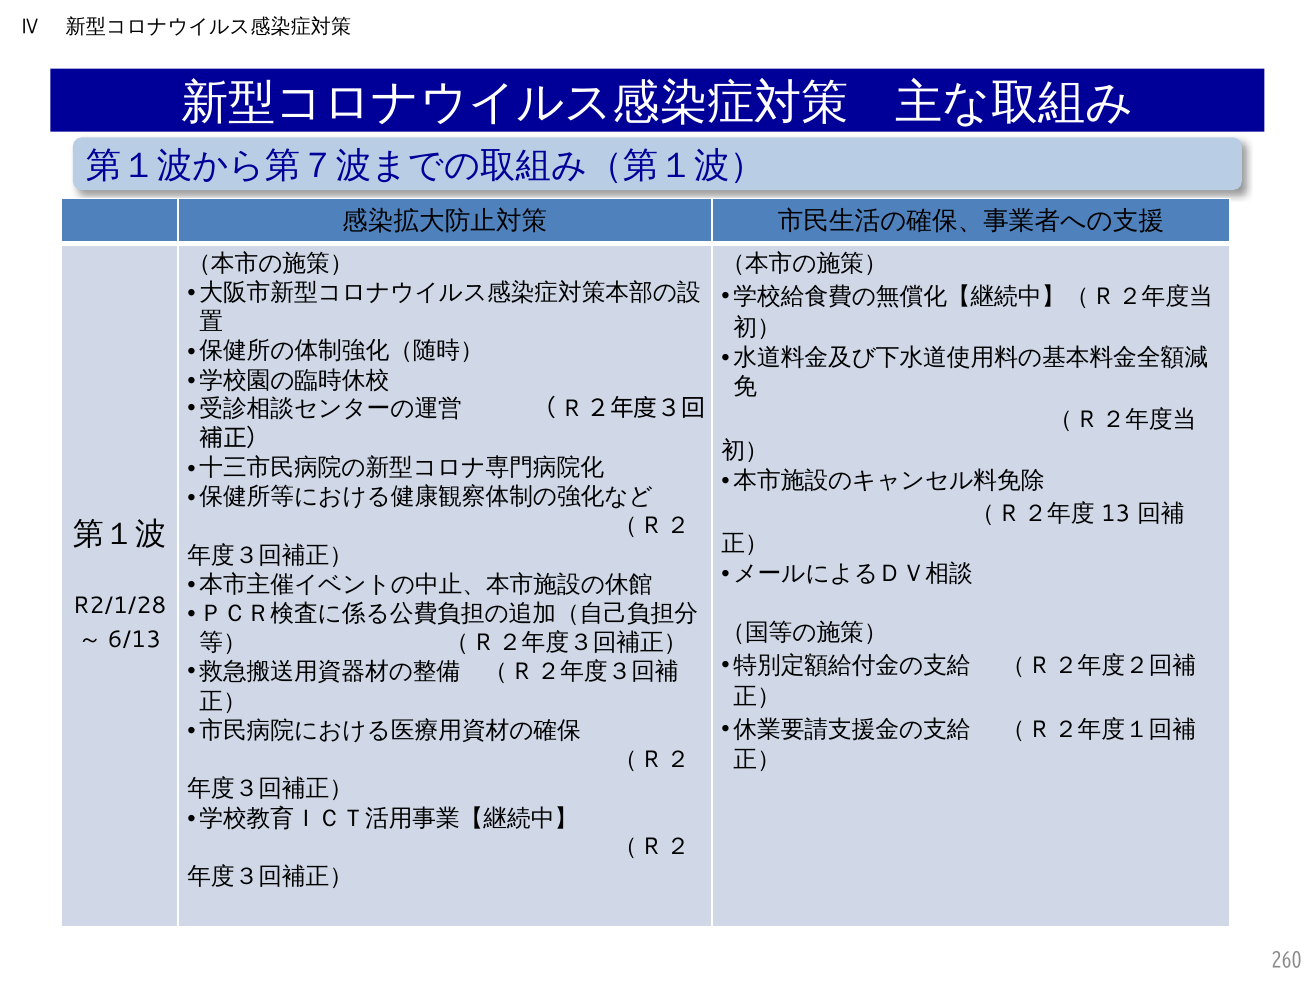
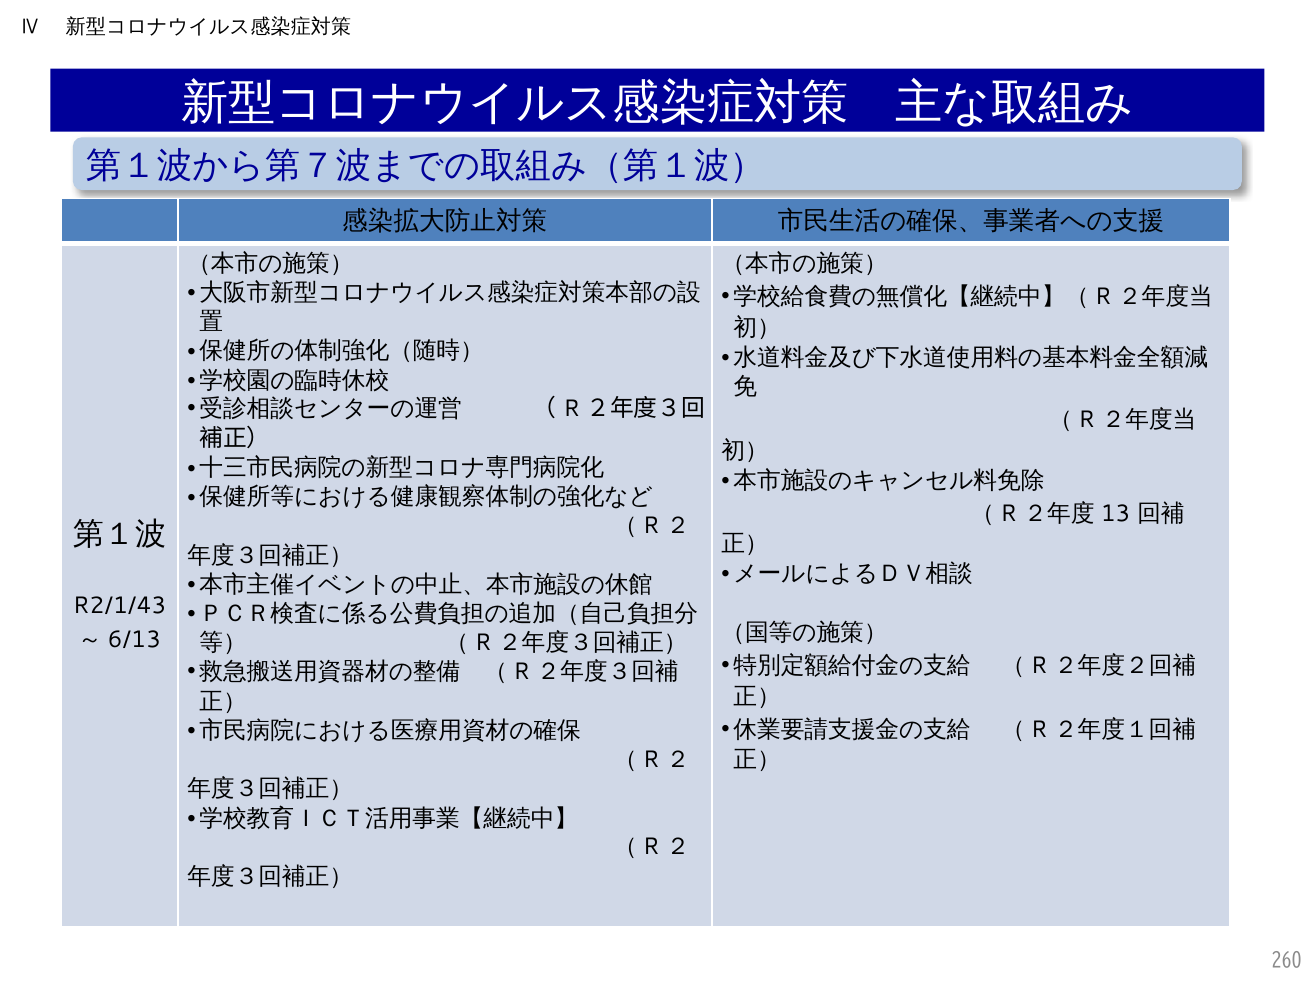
R2/1/28: R2/1/28 -> R2/1/43 (120, 606)
